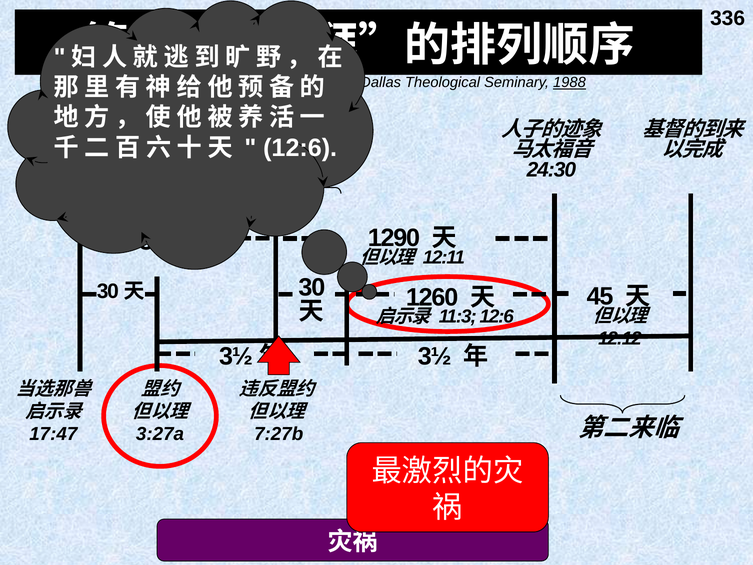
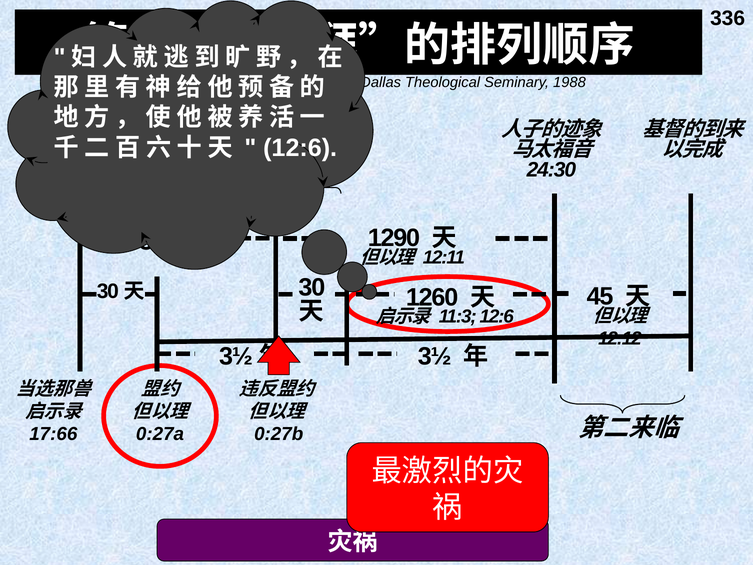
1988 underline: present -> none (569, 83)
17:47: 17:47 -> 17:66 (53, 434)
3:27a: 3:27a -> 0:27a (160, 434)
7:27b: 7:27b -> 0:27b (279, 434)
